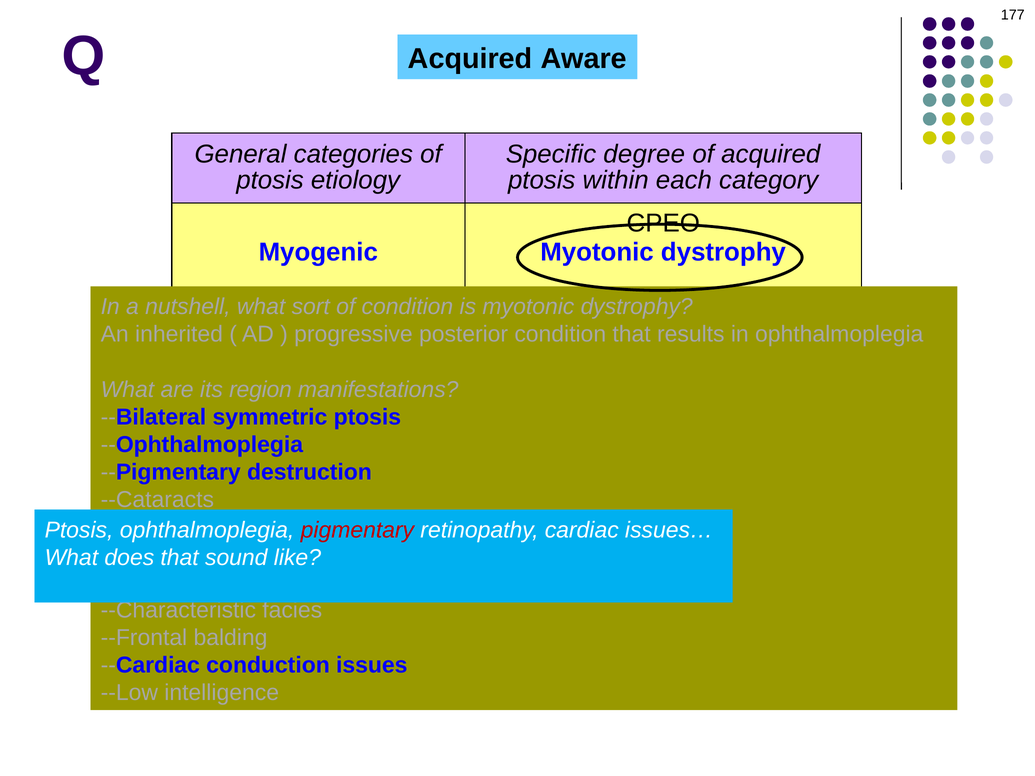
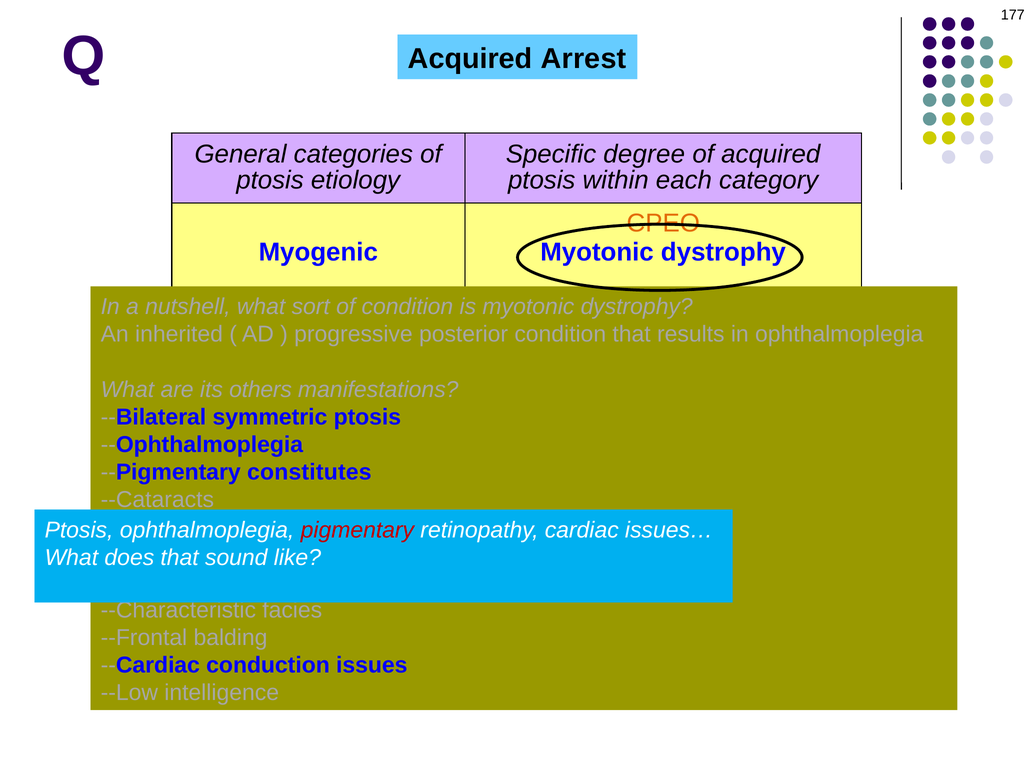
Aware: Aware -> Arrest (584, 59)
CPEO colour: black -> orange (663, 223)
region: region -> others (261, 390)
destruction: destruction -> constitutes (309, 472)
